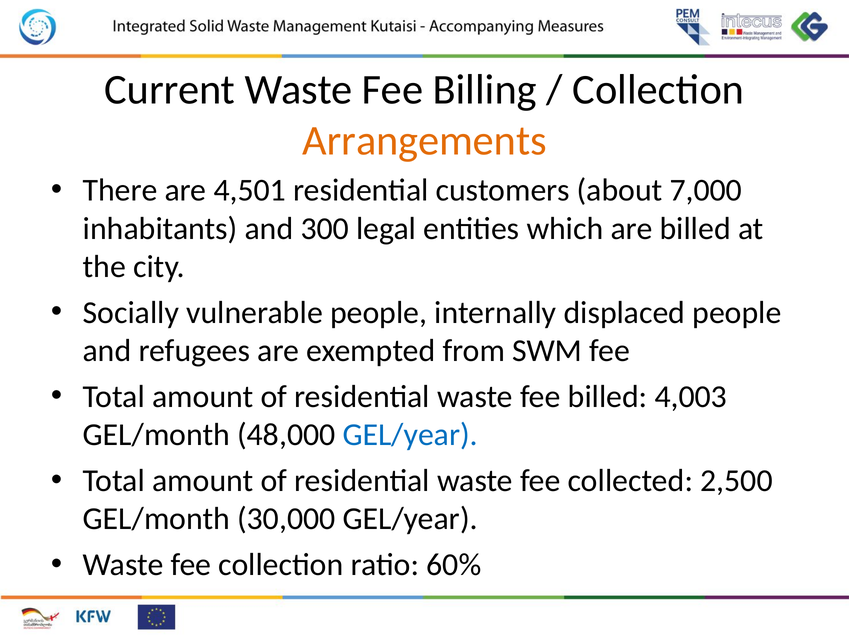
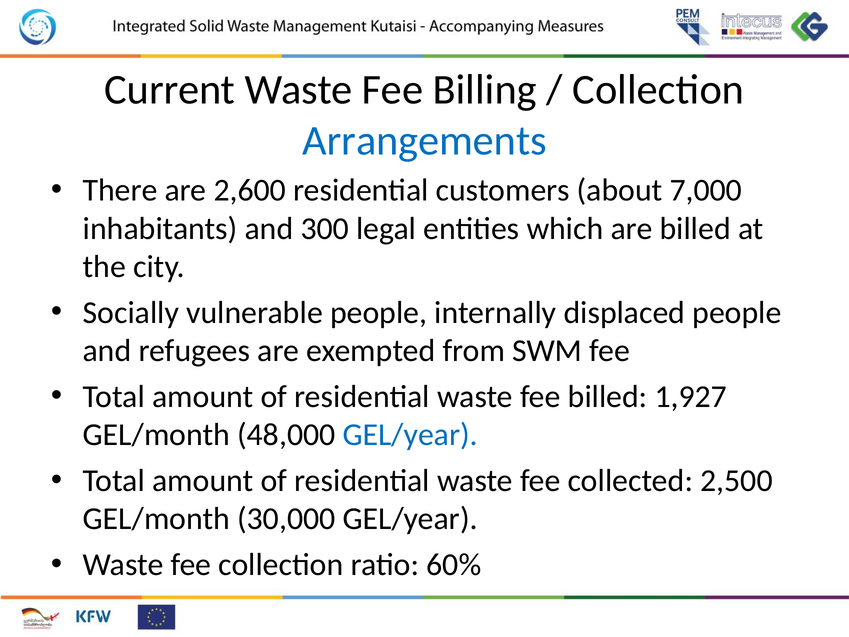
Arrangements colour: orange -> blue (425, 141)
4,501: 4,501 -> 2,600 (250, 190)
4,003: 4,003 -> 1,927 (691, 396)
